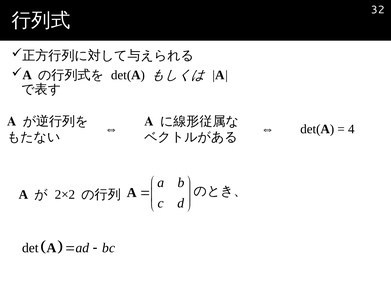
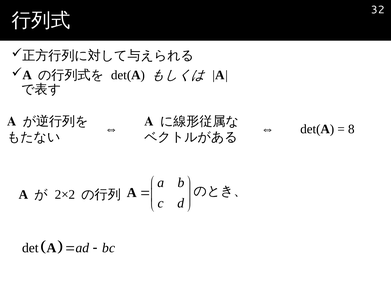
4: 4 -> 8 (351, 129)
